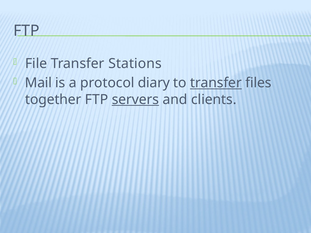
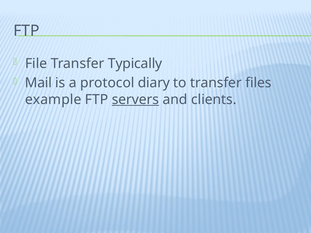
Stations: Stations -> Typically (135, 64)
transfer underline: present -> none (216, 83)
together: together -> example (53, 100)
